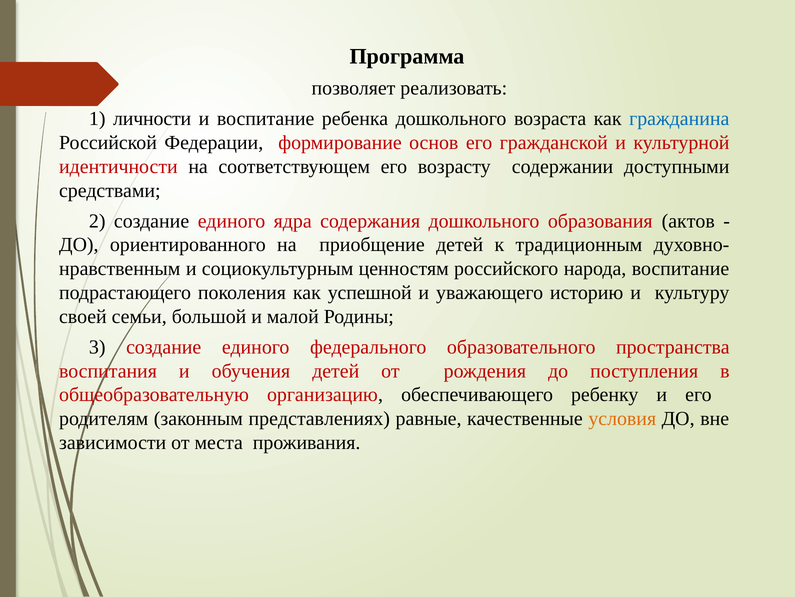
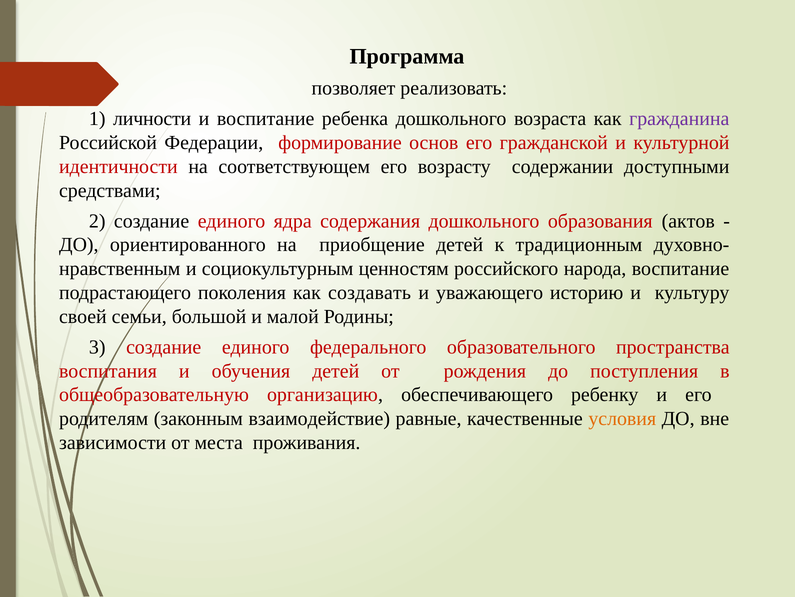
гражданина colour: blue -> purple (679, 119)
успешной: успешной -> создавать (370, 292)
представлениях: представлениях -> взаимодействие (319, 418)
